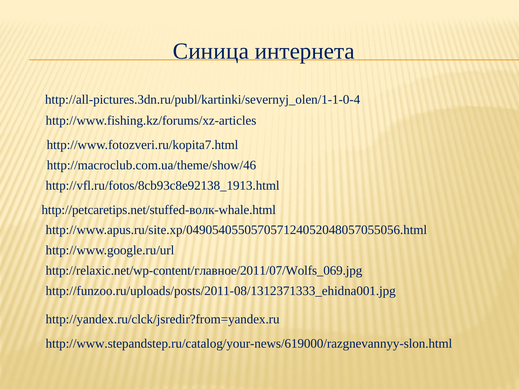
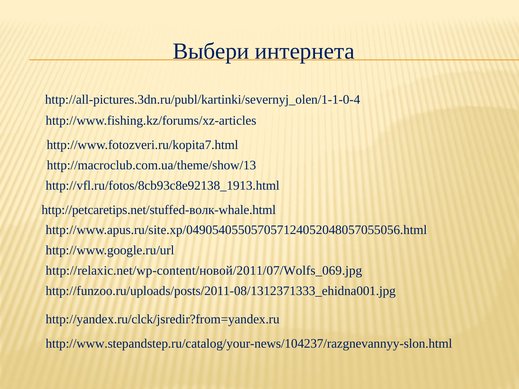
Синица: Синица -> Выбери (211, 51)
http://macroclub.com.ua/theme/show/46: http://macroclub.com.ua/theme/show/46 -> http://macroclub.com.ua/theme/show/13 (151, 165)
http://relaxic.net/wp-content/главное/2011/07/Wolfs_069.jpg: http://relaxic.net/wp-content/главное/2011/07/Wolfs_069.jpg -> http://relaxic.net/wp-content/новой/2011/07/Wolfs_069.jpg (204, 271)
http://www.stepandstep.ru/catalog/your-news/619000/razgnevannyy-slon.html: http://www.stepandstep.ru/catalog/your-news/619000/razgnevannyy-slon.html -> http://www.stepandstep.ru/catalog/your-news/104237/razgnevannyy-slon.html (249, 344)
